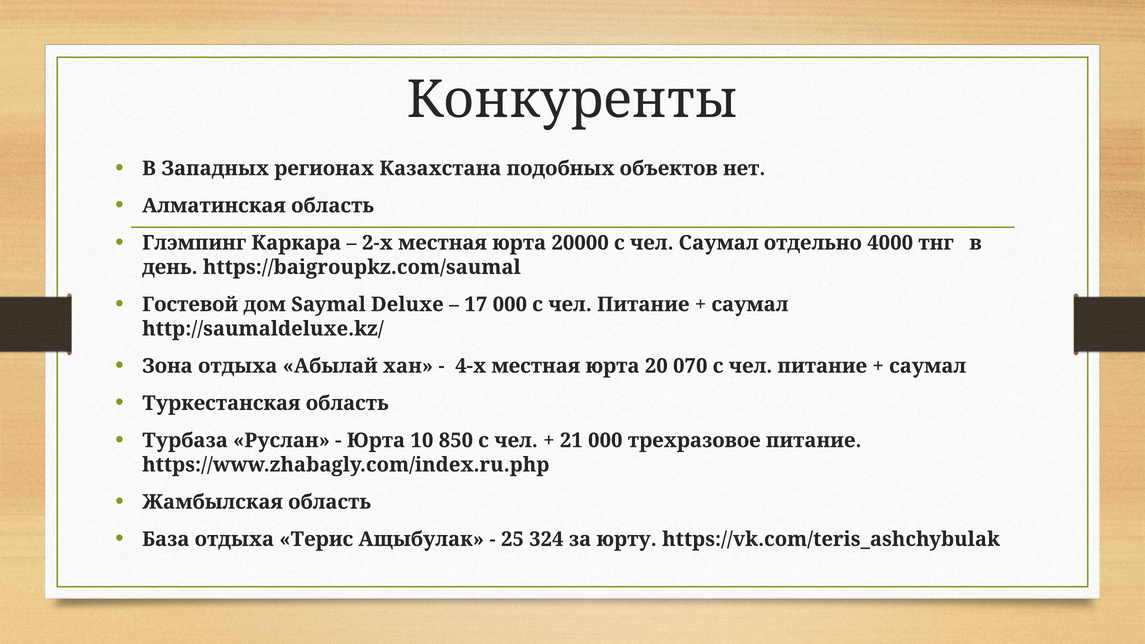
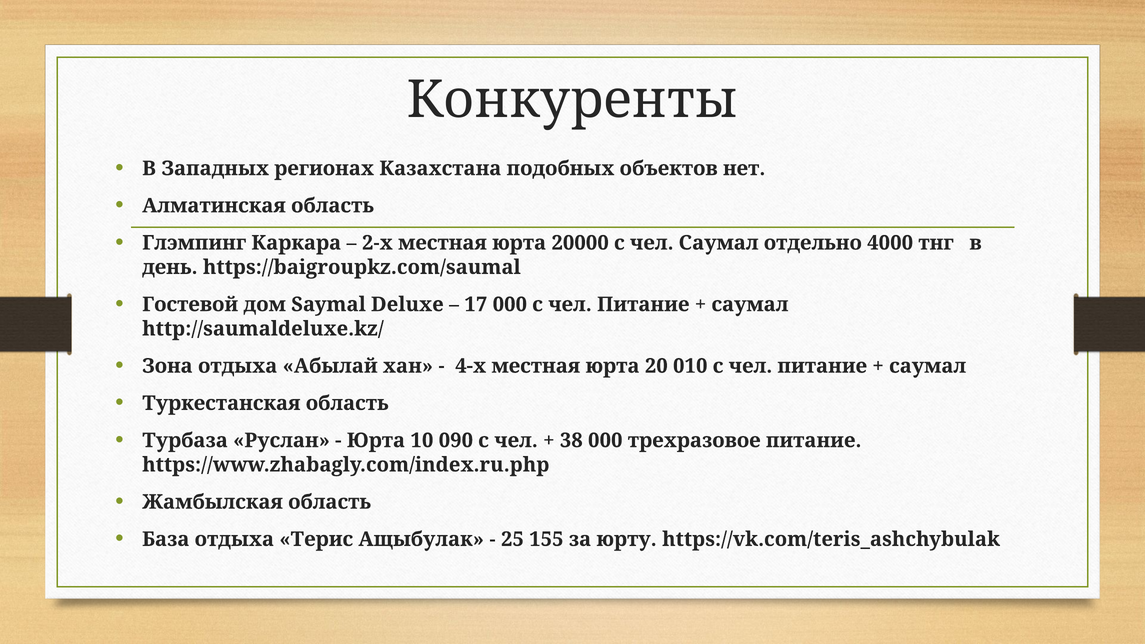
070: 070 -> 010 (690, 366)
850: 850 -> 090 (456, 440)
21: 21 -> 38 (571, 440)
324: 324 -> 155 (546, 539)
